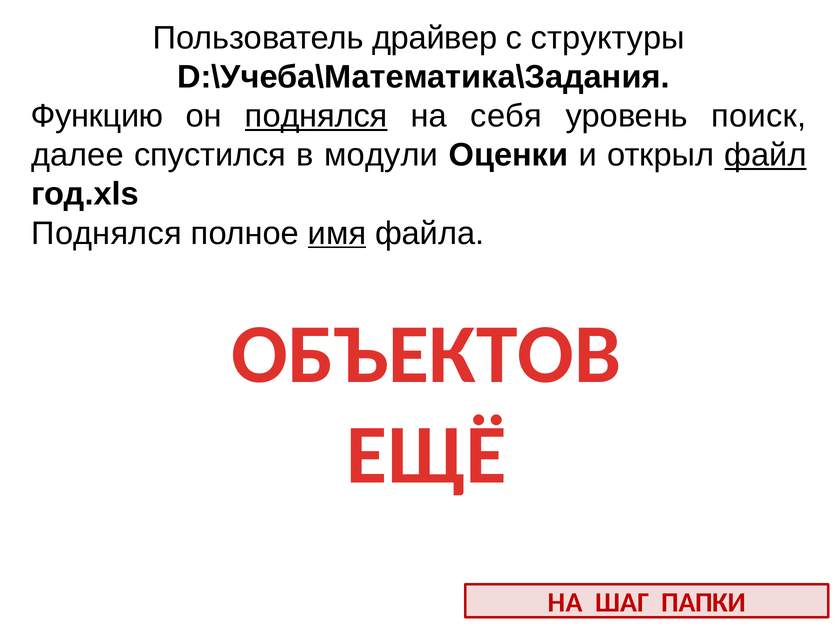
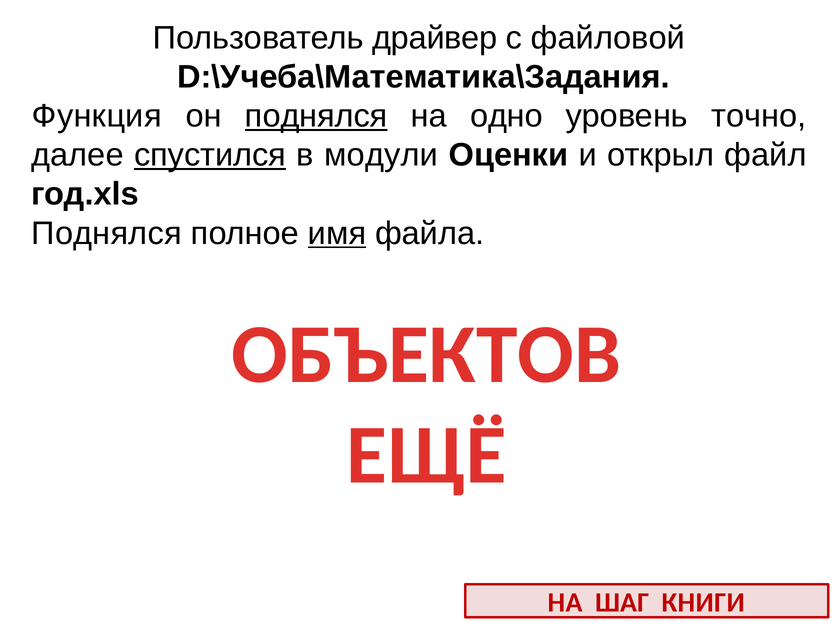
структуры: структуры -> файловой (608, 38)
Функцию: Функцию -> Функция (97, 116)
себя: себя -> одно (506, 116)
поиск: поиск -> точно (759, 116)
спустился underline: none -> present (210, 155)
файл underline: present -> none (766, 155)
ПАПКИ: ПАПКИ -> КНИГИ (703, 603)
